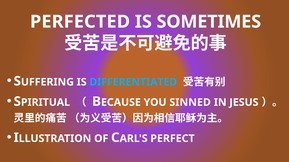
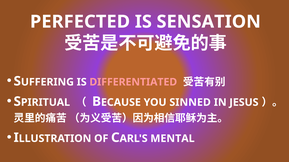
SOMETIMES: SOMETIMES -> SENSATION (209, 22)
DIFFERENTIATED colour: light blue -> pink (133, 82)
PERFECT: PERFECT -> MENTAL (172, 139)
